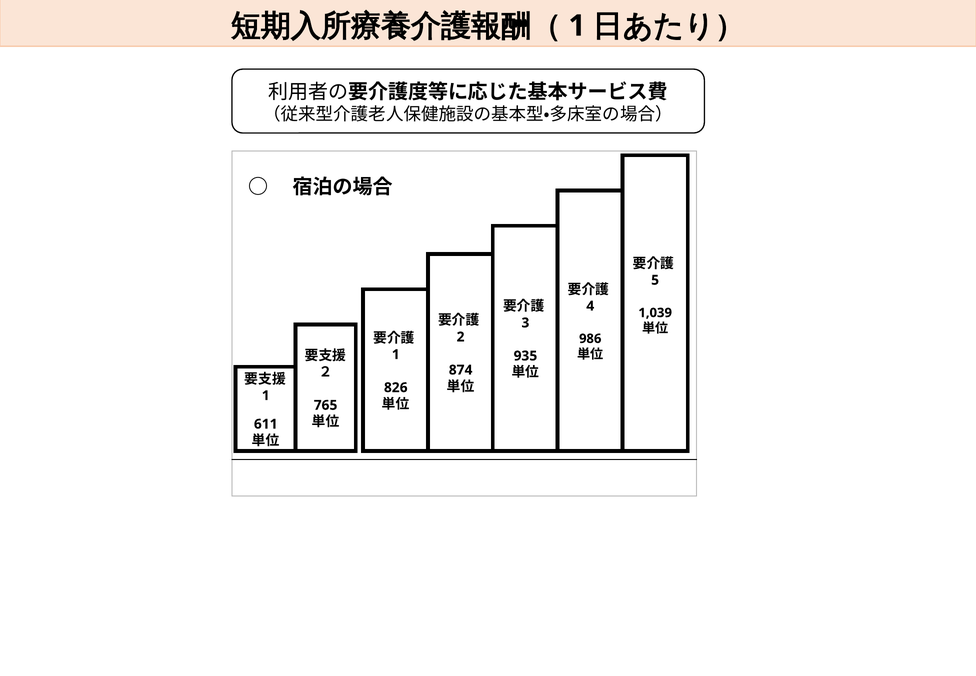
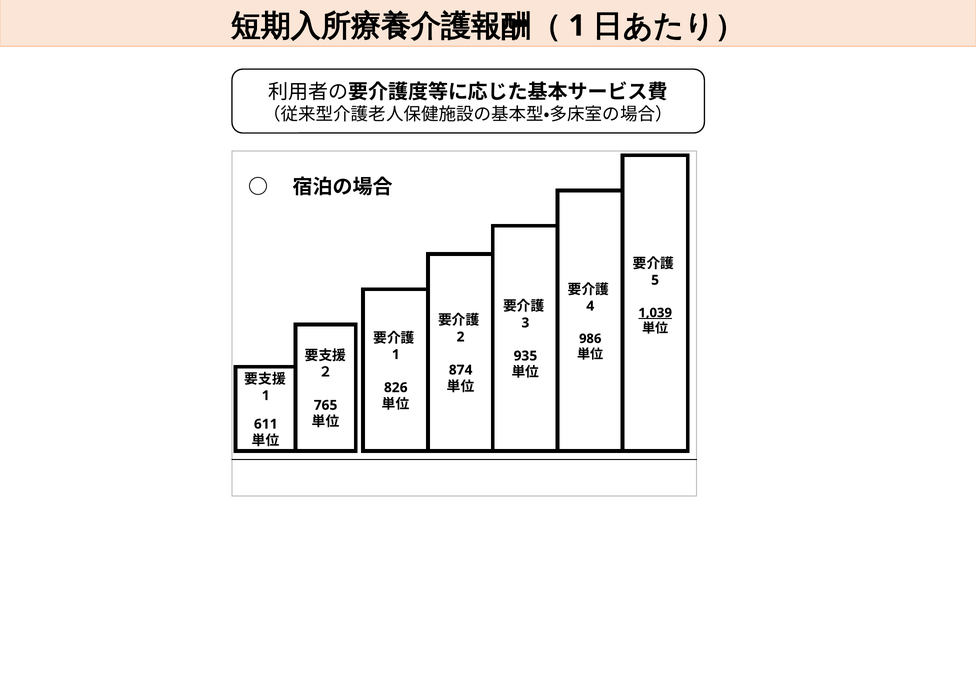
1,039 underline: none -> present (655, 313)
